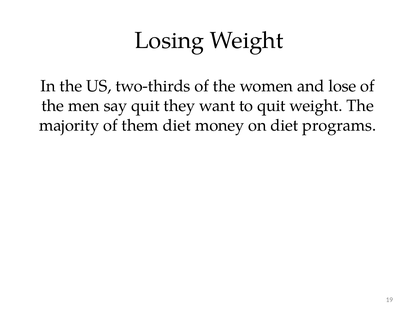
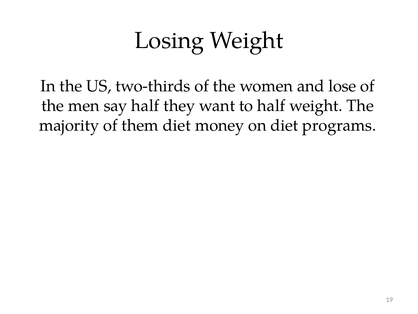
say quit: quit -> half (145, 106)
to quit: quit -> half (271, 106)
